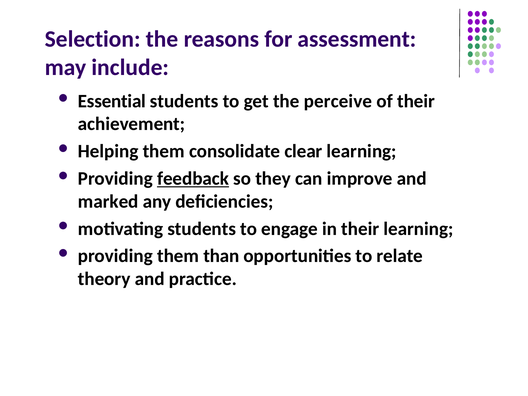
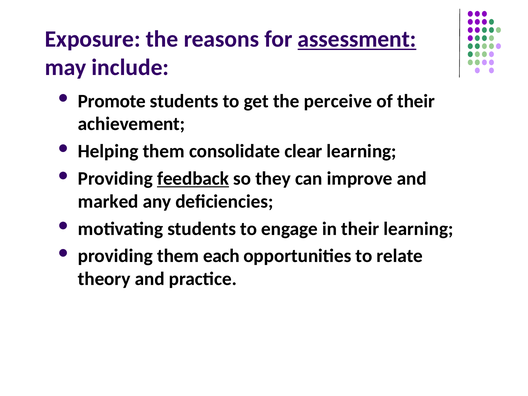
Selection: Selection -> Exposure (93, 39)
assessment underline: none -> present (357, 39)
Essential: Essential -> Promote (112, 101)
than: than -> each (221, 256)
